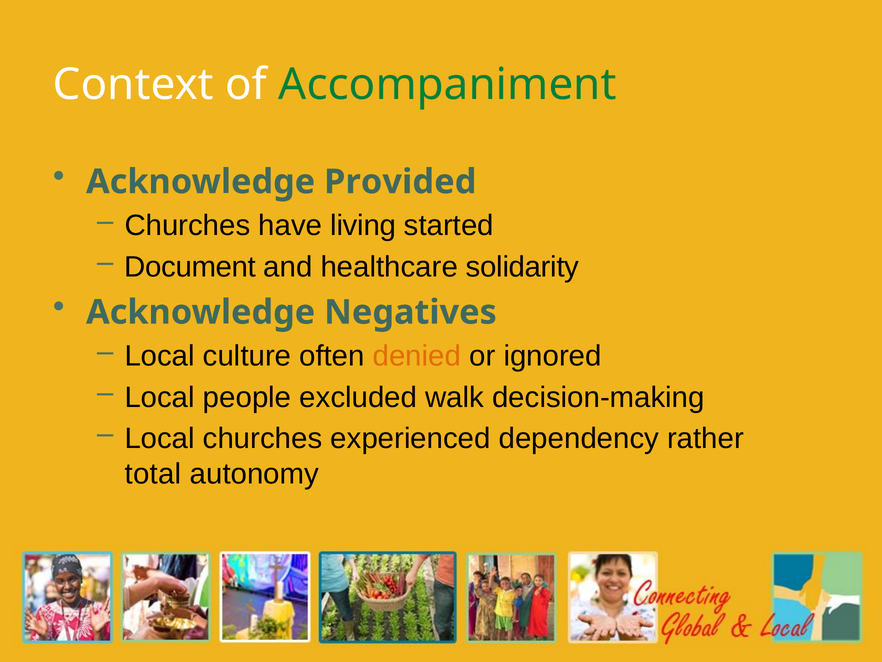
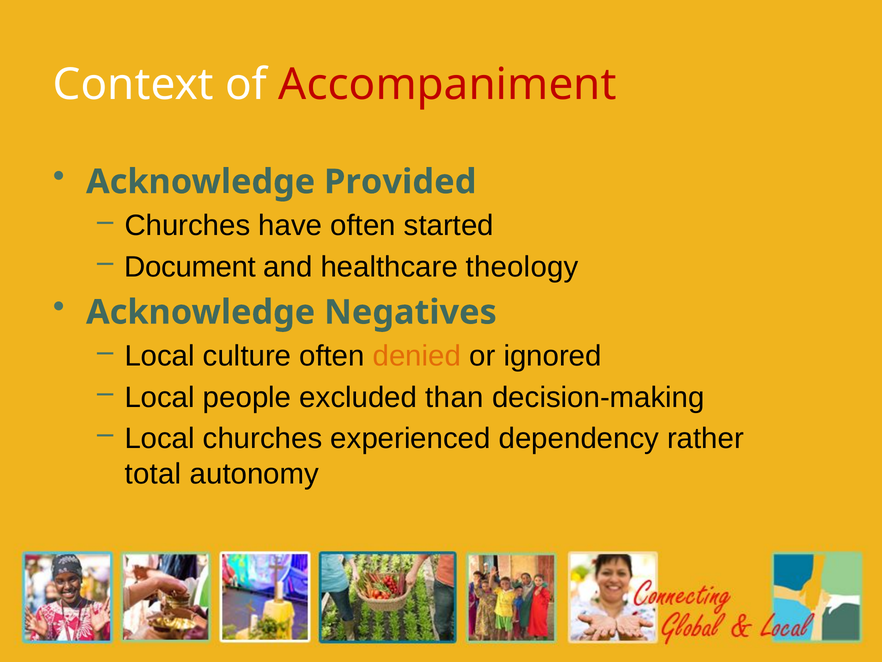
Accompaniment colour: green -> red (448, 85)
have living: living -> often (363, 226)
solidarity: solidarity -> theology (522, 267)
walk: walk -> than (454, 397)
